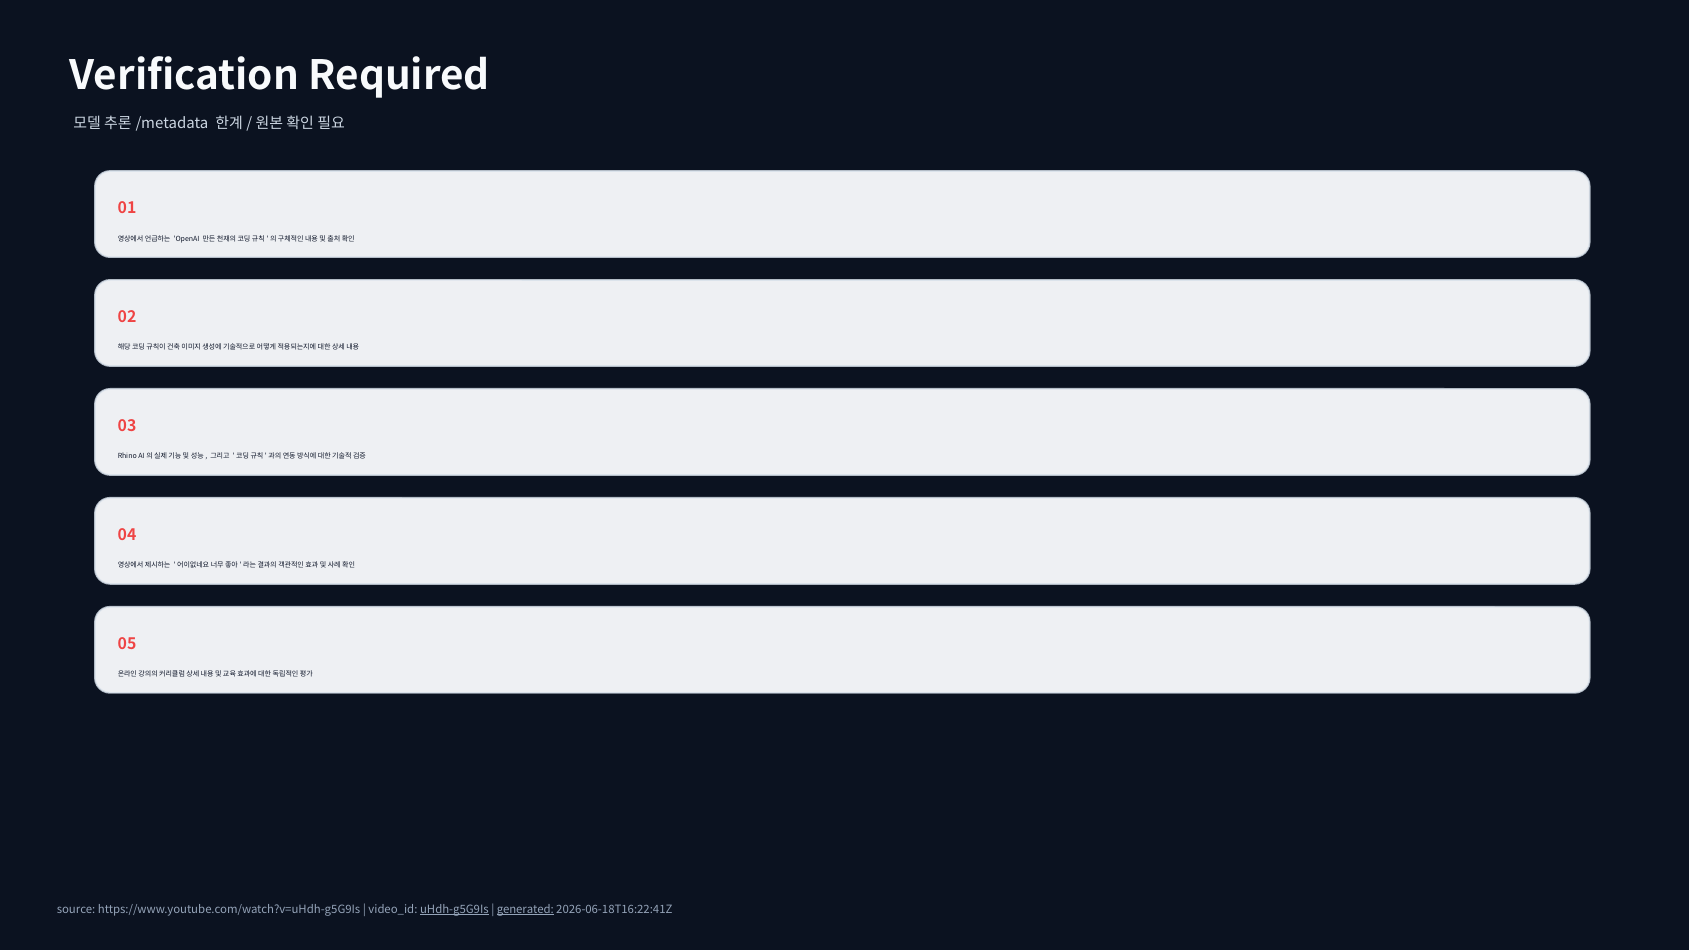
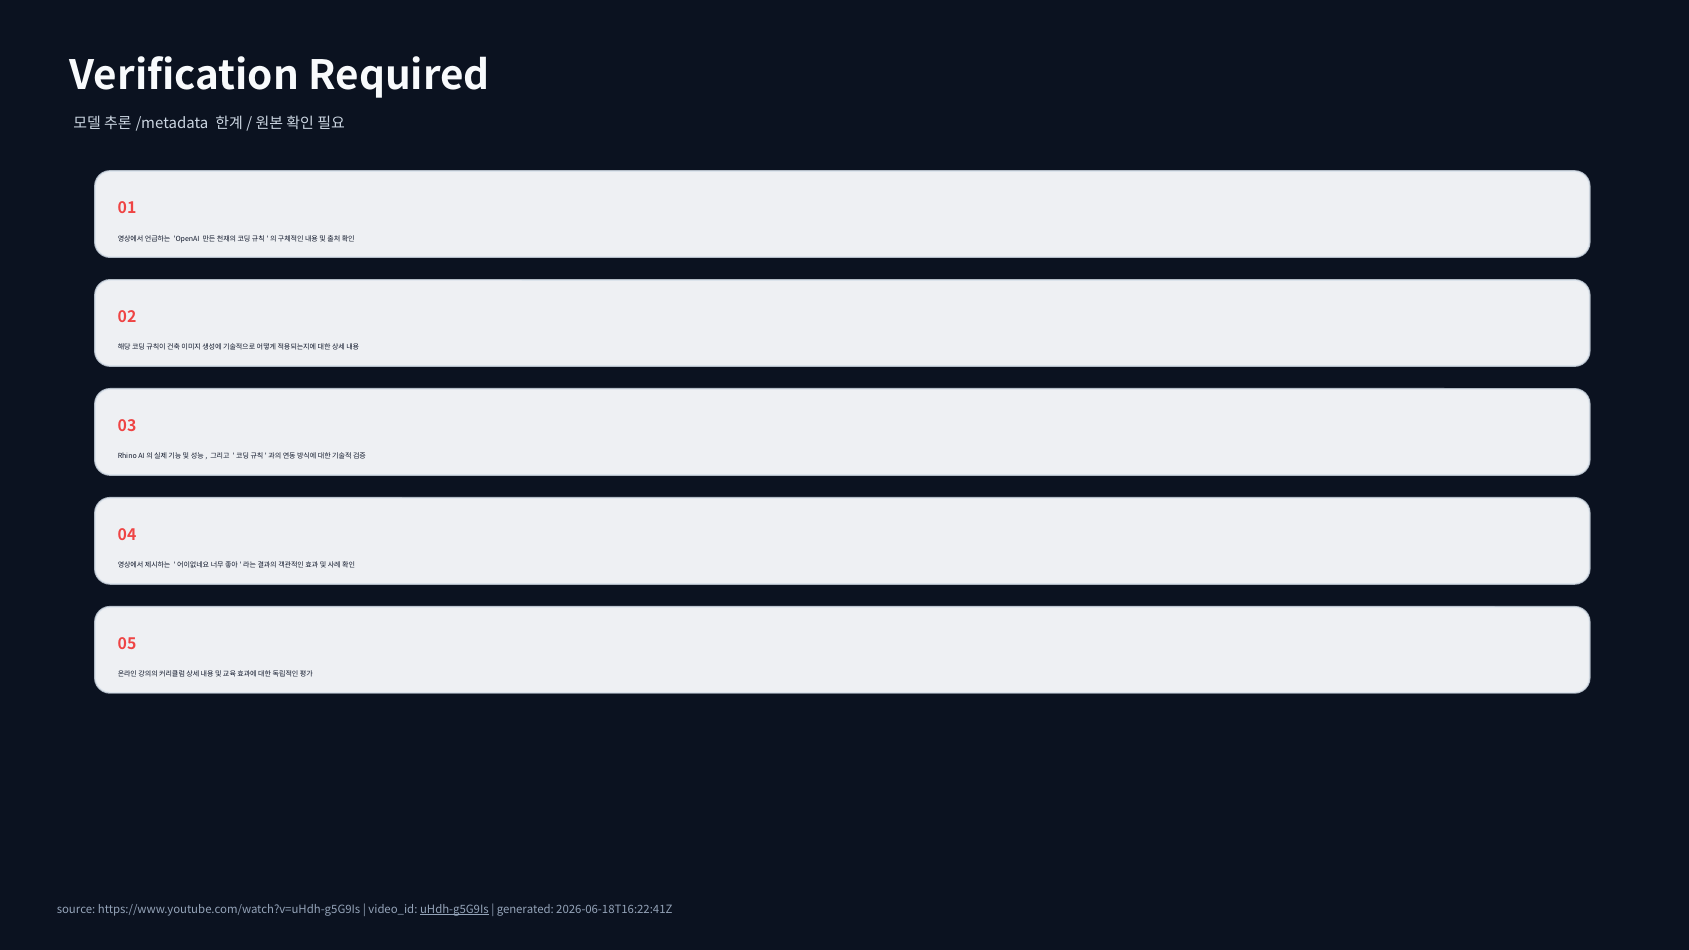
generated underline: present -> none (525, 910)
